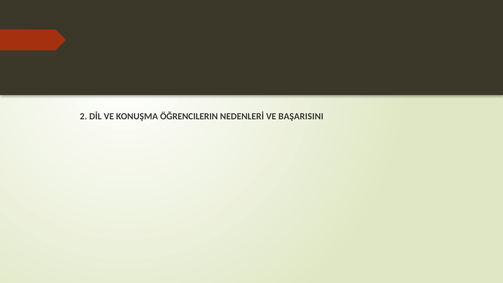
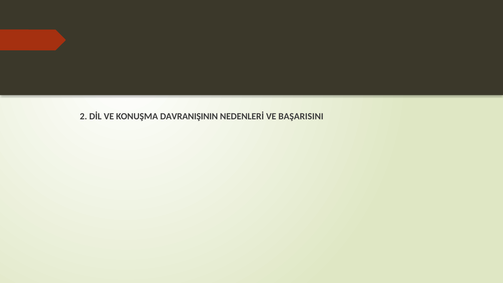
ÖĞRENCILERIN: ÖĞRENCILERIN -> DAVRANIŞININ (189, 116)
